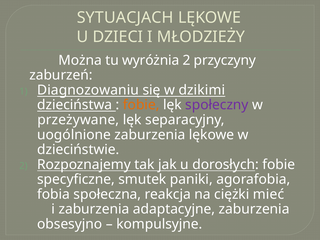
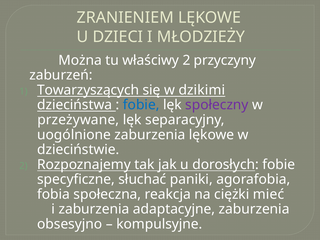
SYTUACJACH: SYTUACJACH -> ZRANIENIEM (125, 18)
wyróżnia: wyróżnia -> właściwy (151, 60)
Diagnozowaniu: Diagnozowaniu -> Towarzyszących (88, 90)
fobie colour: orange -> blue (141, 105)
smutek: smutek -> słuchać (142, 179)
